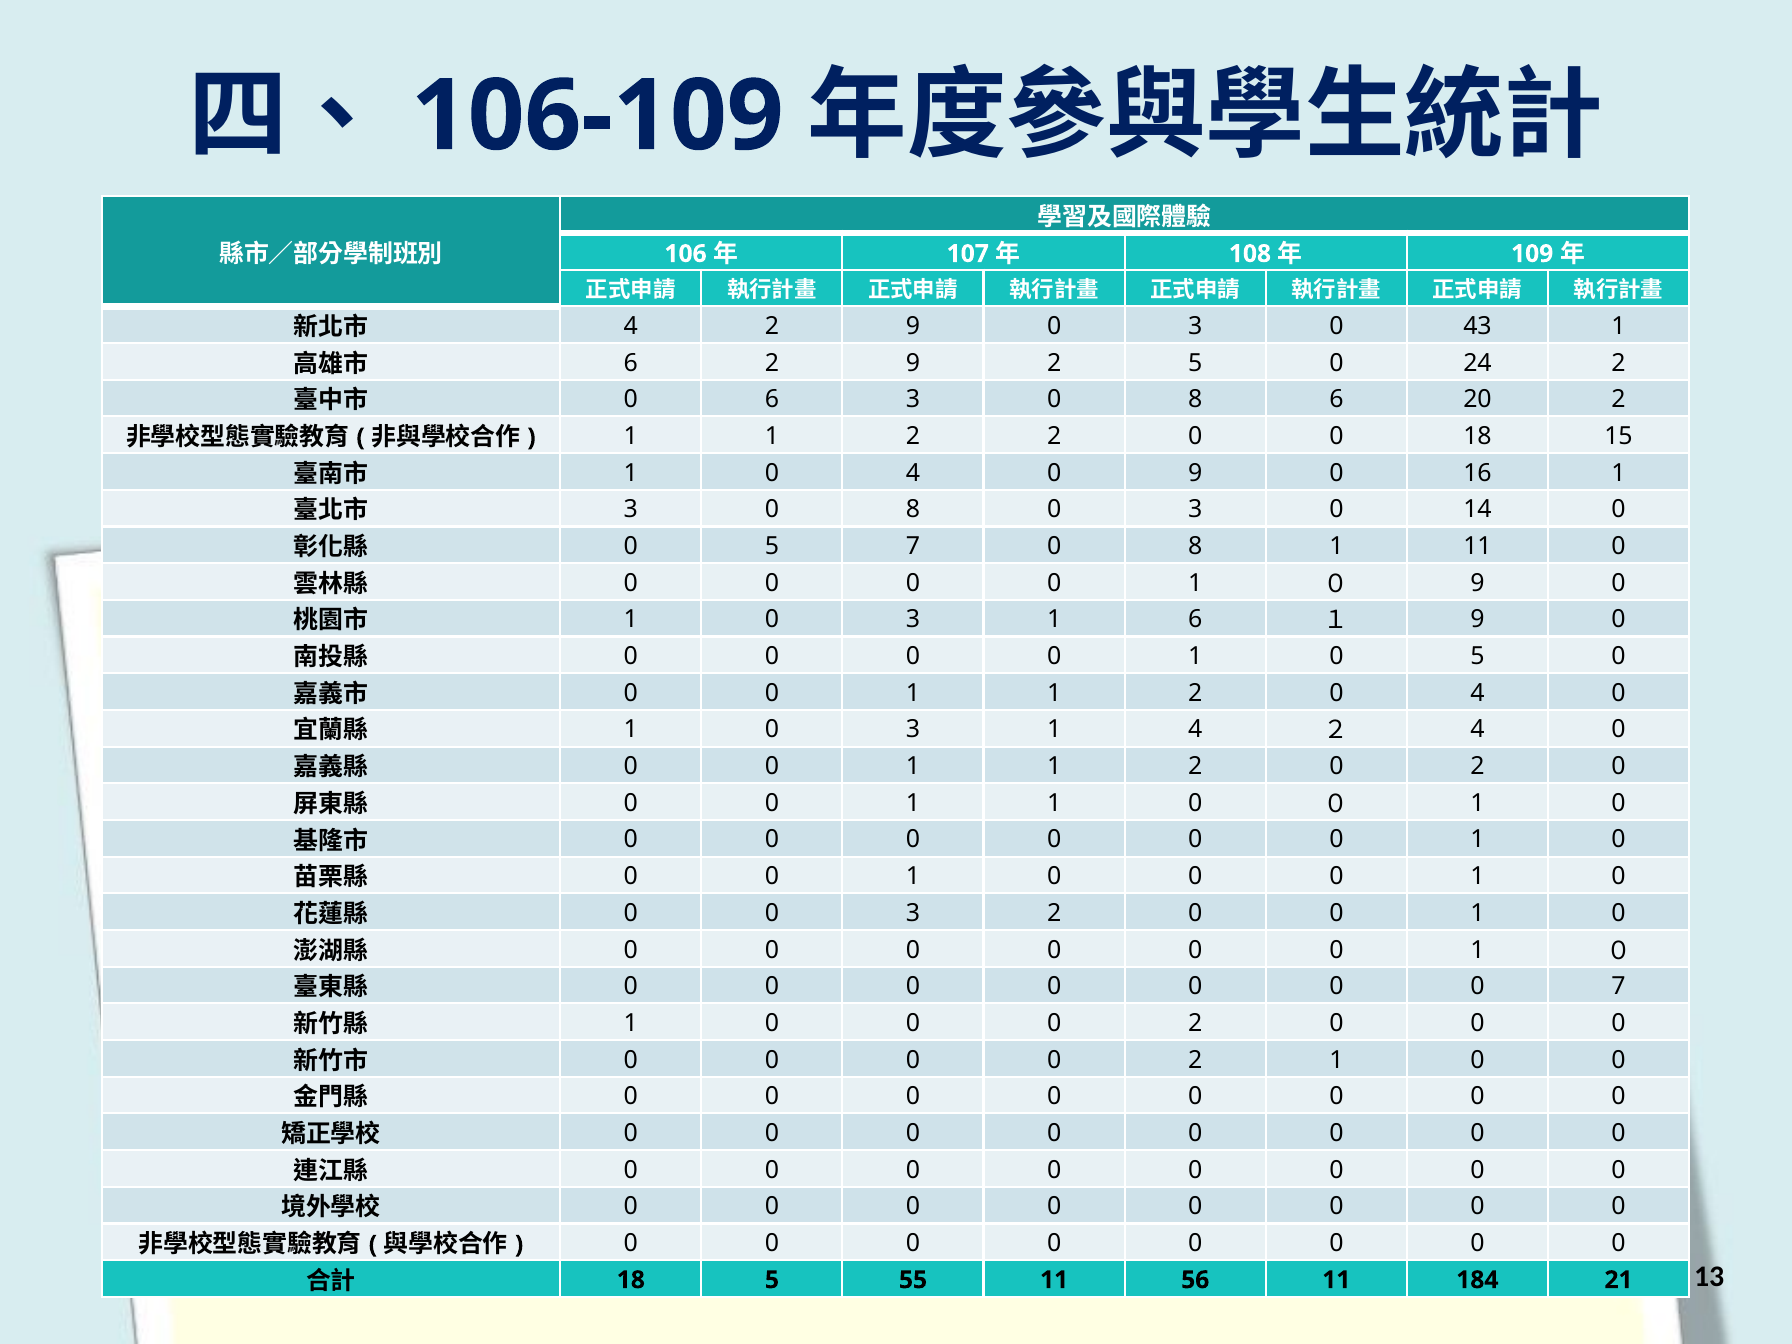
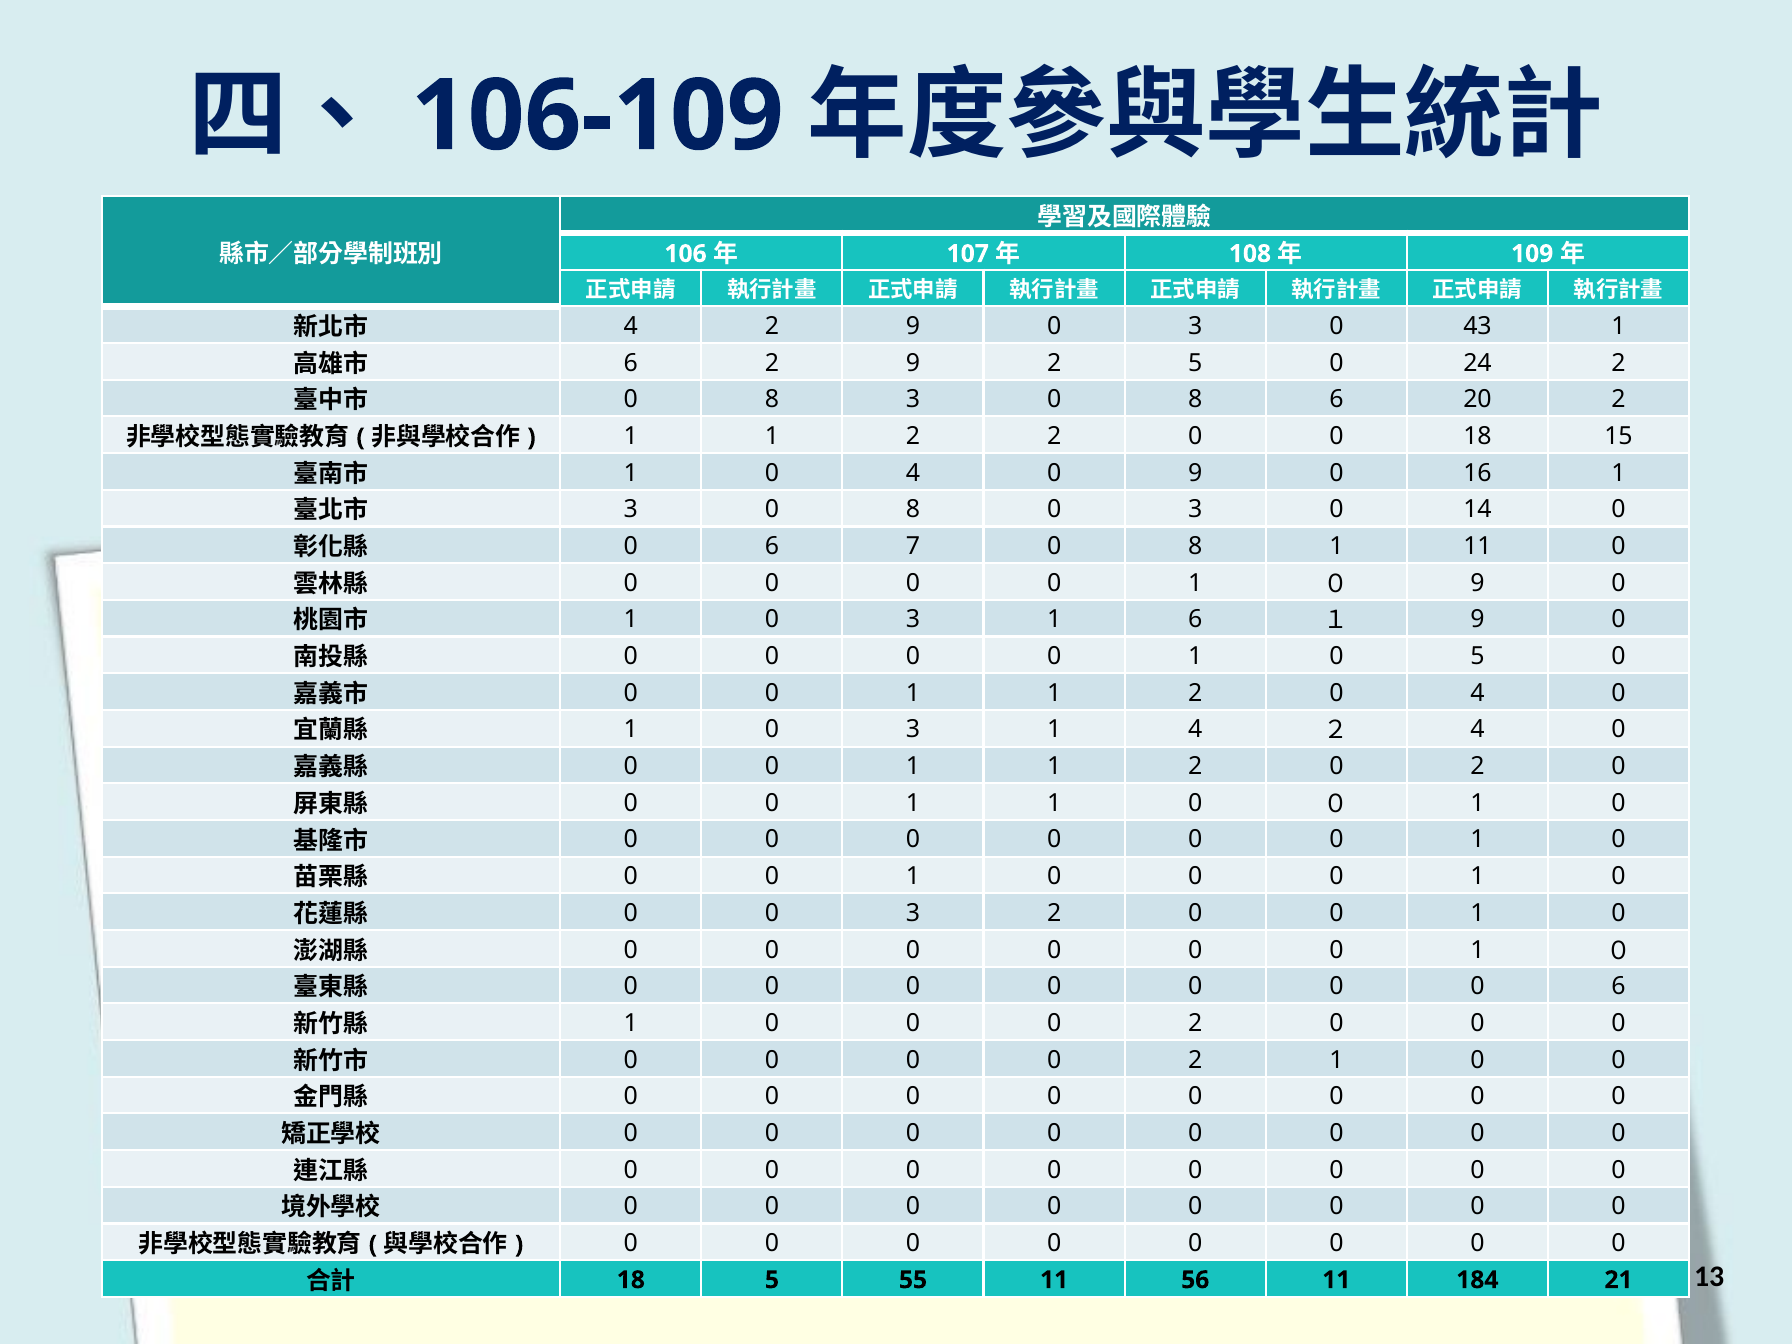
6: 6 -> 8 (772, 399)
5: 5 -> 6 (772, 546)
0 0 7: 7 -> 6 (1619, 986)
